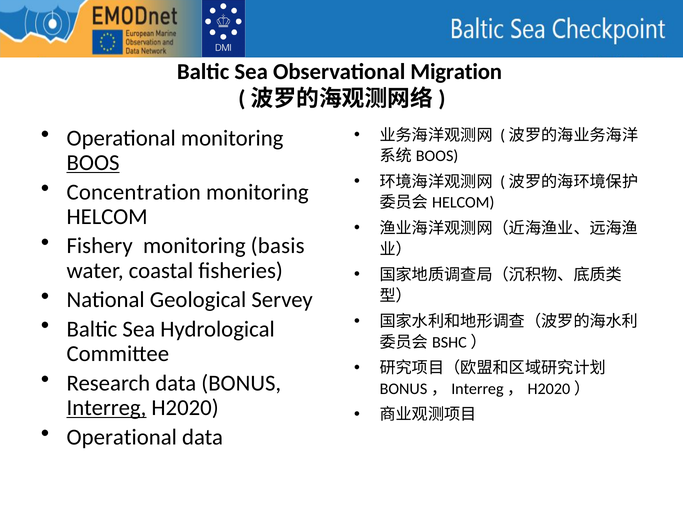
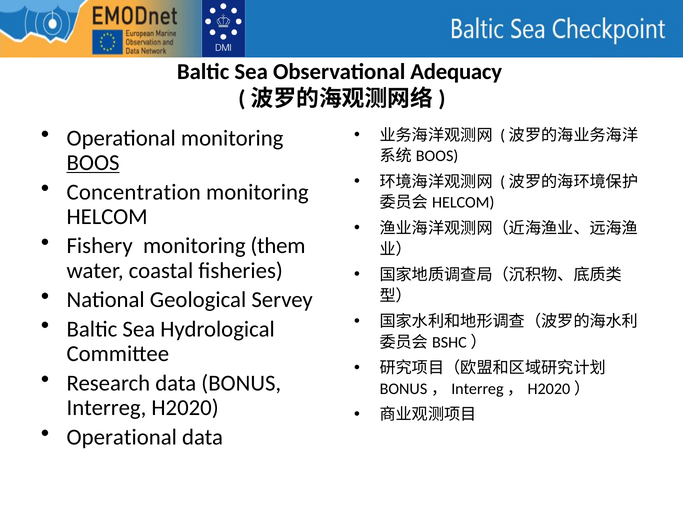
Migration: Migration -> Adequacy (456, 72)
basis: basis -> them (278, 246)
Interreg underline: present -> none (106, 408)
